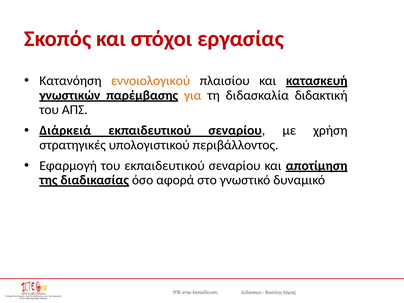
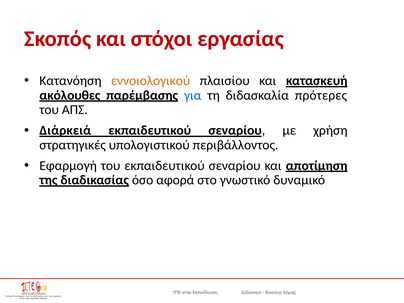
γνωστικών: γνωστικών -> ακόλουθες (70, 95)
για colour: orange -> blue (193, 95)
διδακτική: διδακτική -> πρότερες (321, 95)
